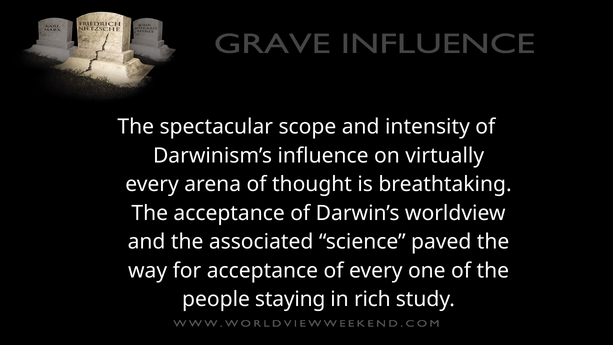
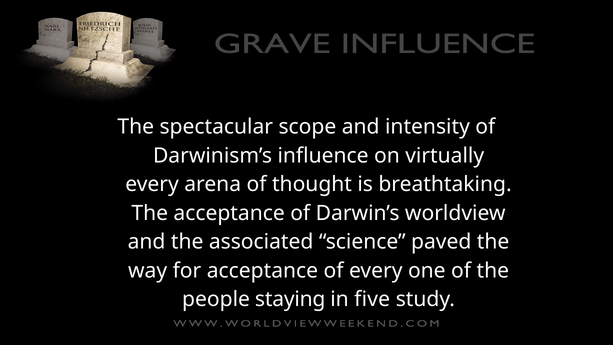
rich: rich -> five (372, 299)
